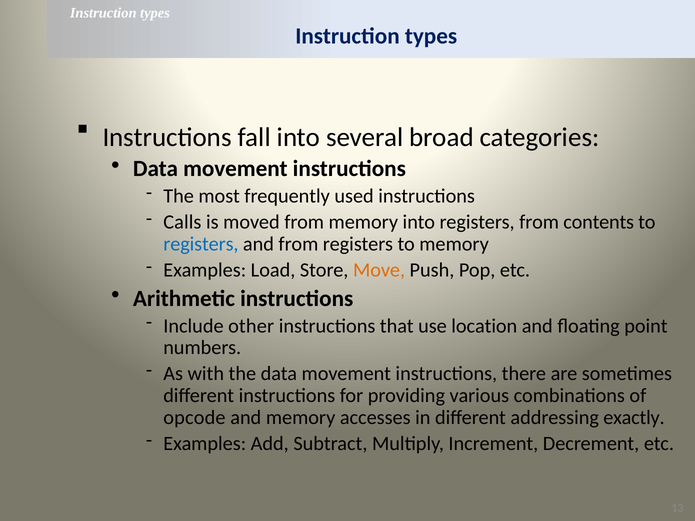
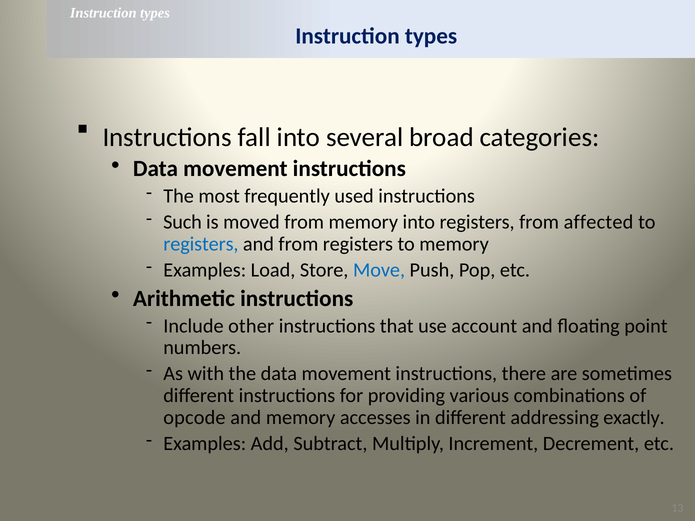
Calls: Calls -> Such (183, 222)
contents: contents -> affected (598, 222)
Move colour: orange -> blue (379, 270)
location: location -> account (484, 326)
